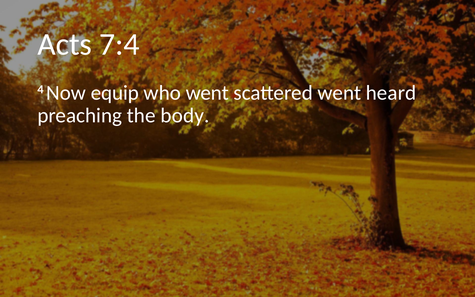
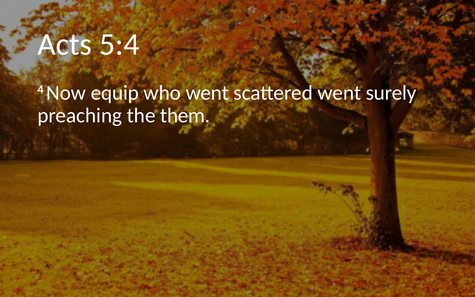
7:4: 7:4 -> 5:4 (119, 44)
heard: heard -> surely (391, 93)
body: body -> them (185, 116)
